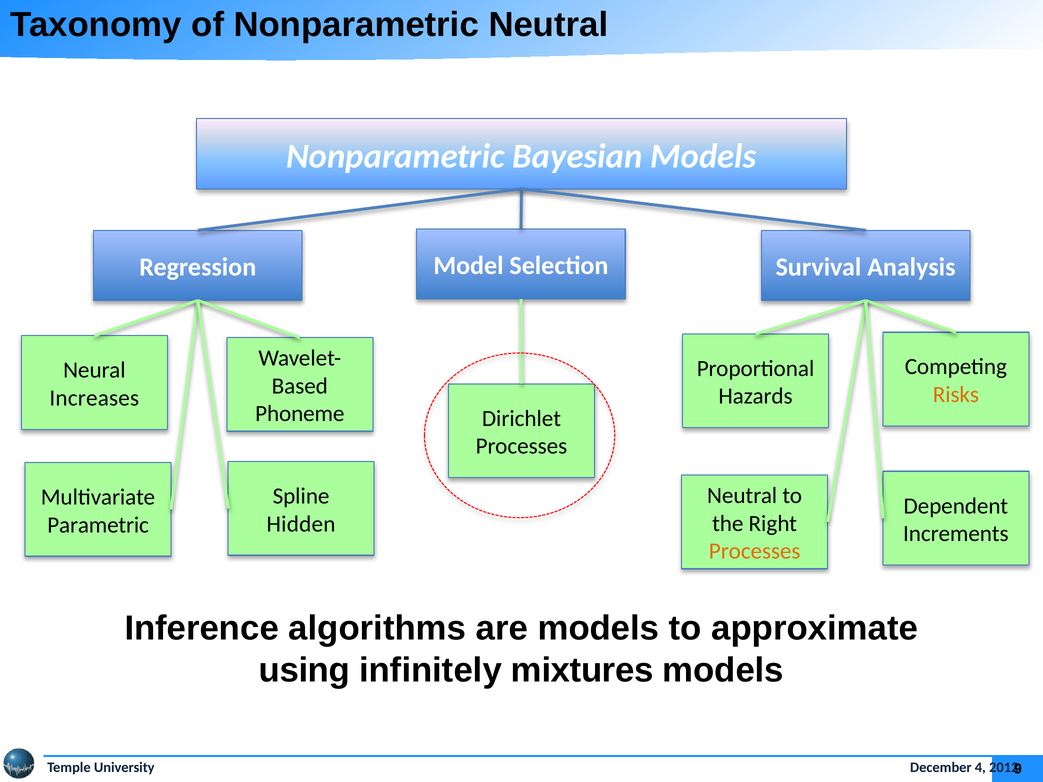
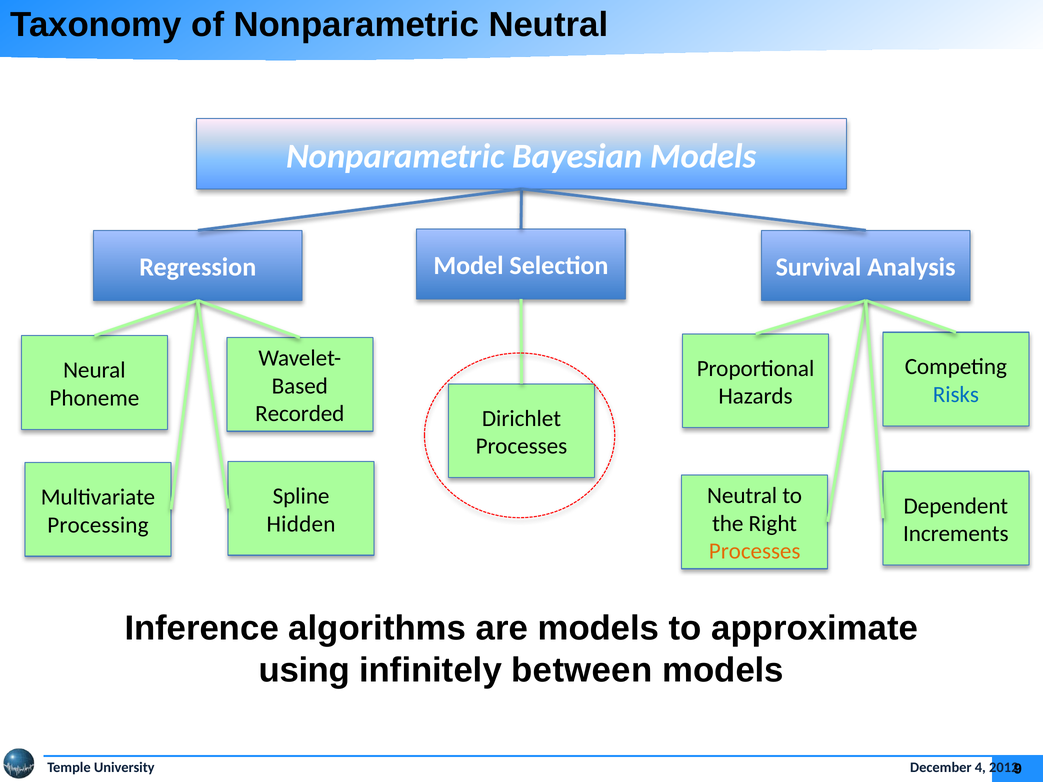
Risks colour: orange -> blue (956, 395)
Increases: Increases -> Phoneme (94, 398)
Phoneme: Phoneme -> Recorded (300, 414)
Parametric: Parametric -> Processing (98, 525)
mixtures: mixtures -> between (582, 670)
